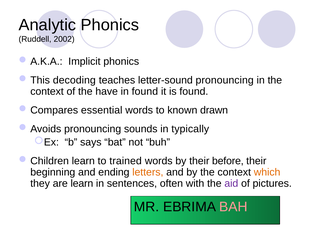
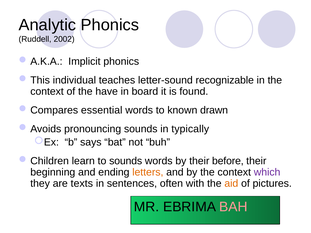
decoding: decoding -> individual (74, 80)
letter-sound pronouncing: pronouncing -> recognizable (225, 80)
in found: found -> board (145, 92)
to trained: trained -> sounds (126, 161)
which colour: orange -> purple (267, 172)
are learn: learn -> texts (82, 184)
aid colour: purple -> orange (231, 184)
